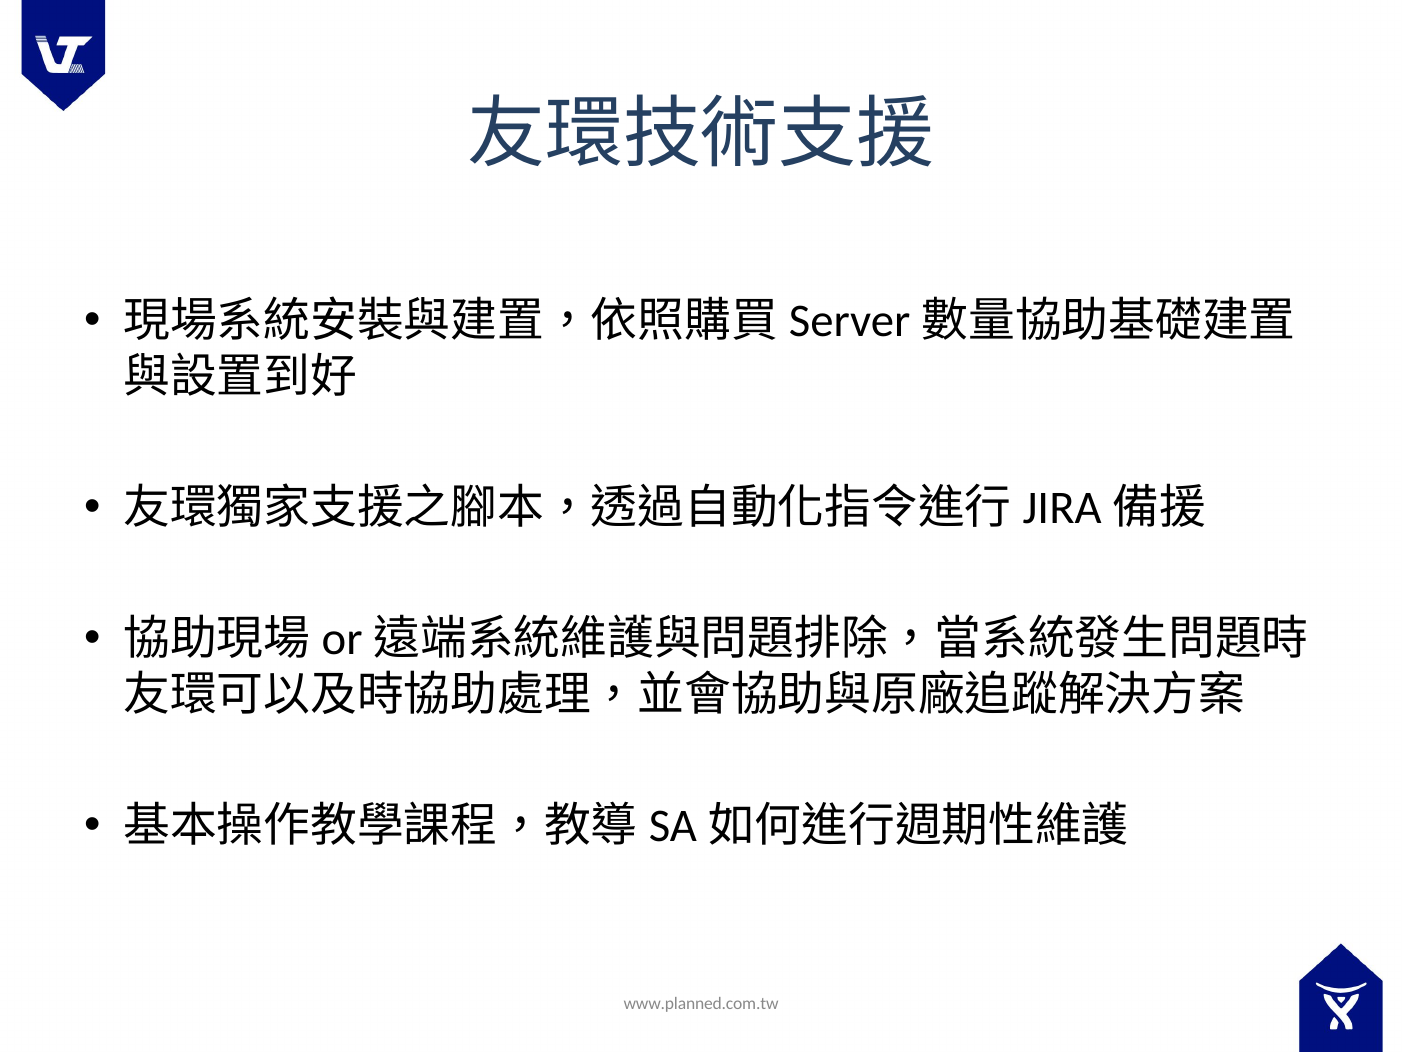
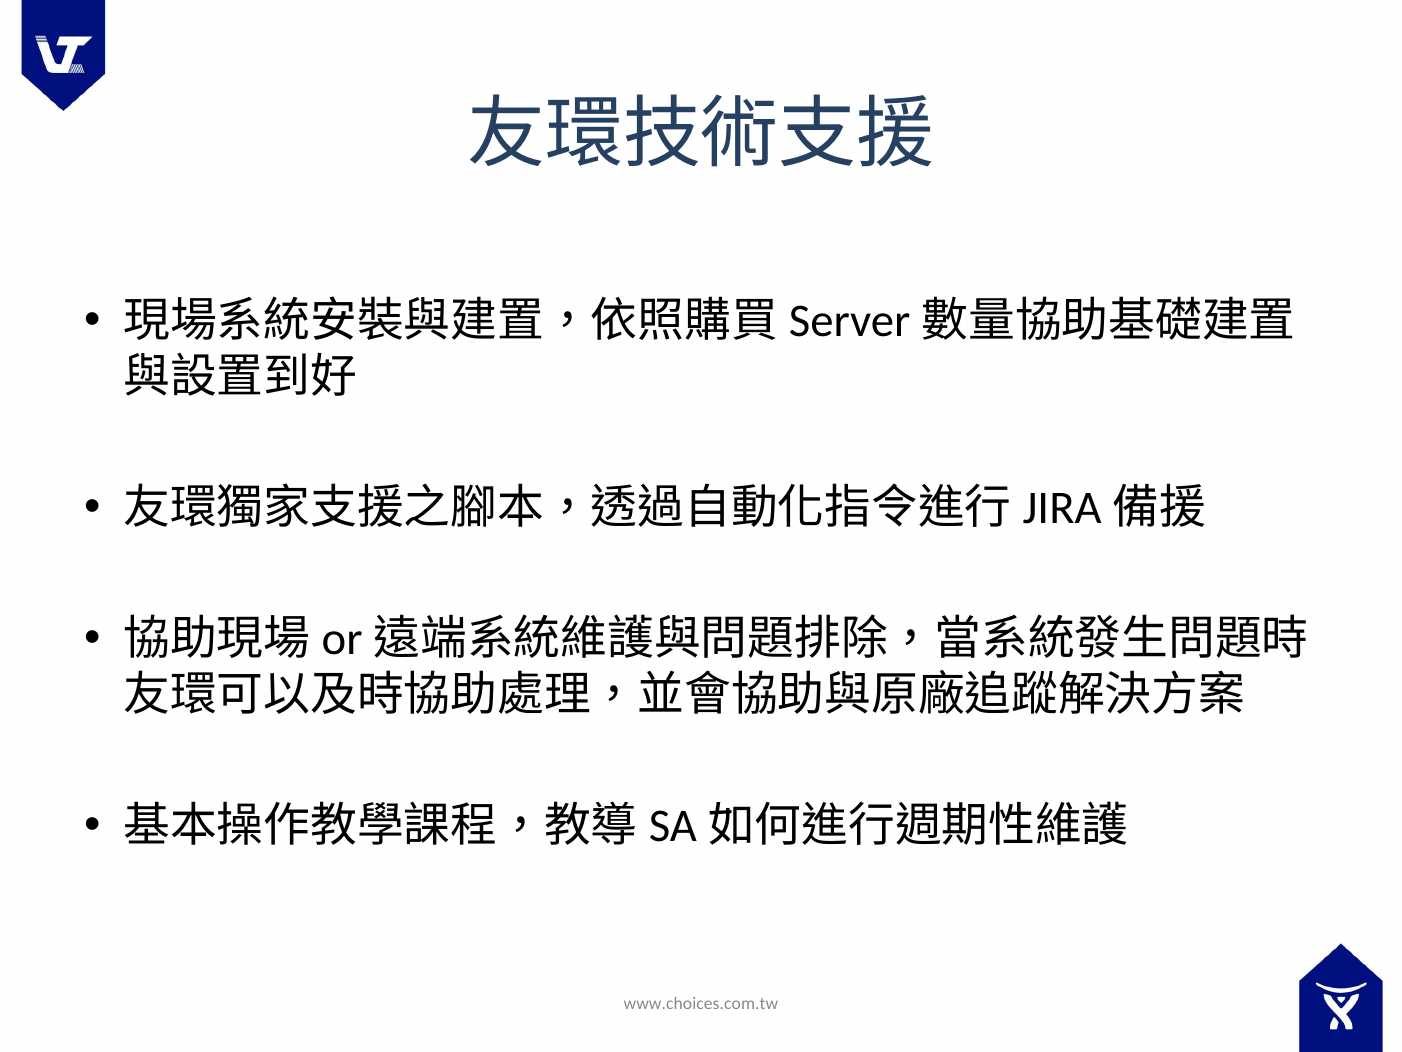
www.planned.com.tw: www.planned.com.tw -> www.choices.com.tw (701, 1004)
